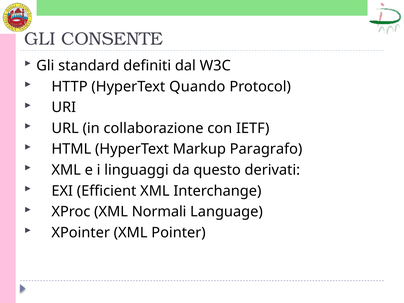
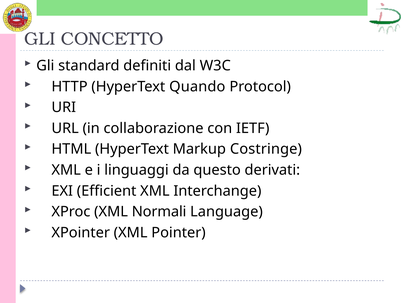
CONSENTE: CONSENTE -> CONCETTO (112, 39)
Paragrafo: Paragrafo -> Costringe (266, 149)
